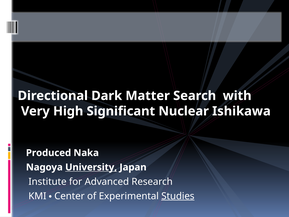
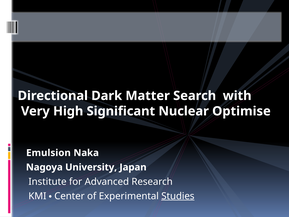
Ishikawa: Ishikawa -> Optimise (241, 111)
Produced: Produced -> Emulsion (48, 153)
University underline: present -> none (91, 167)
